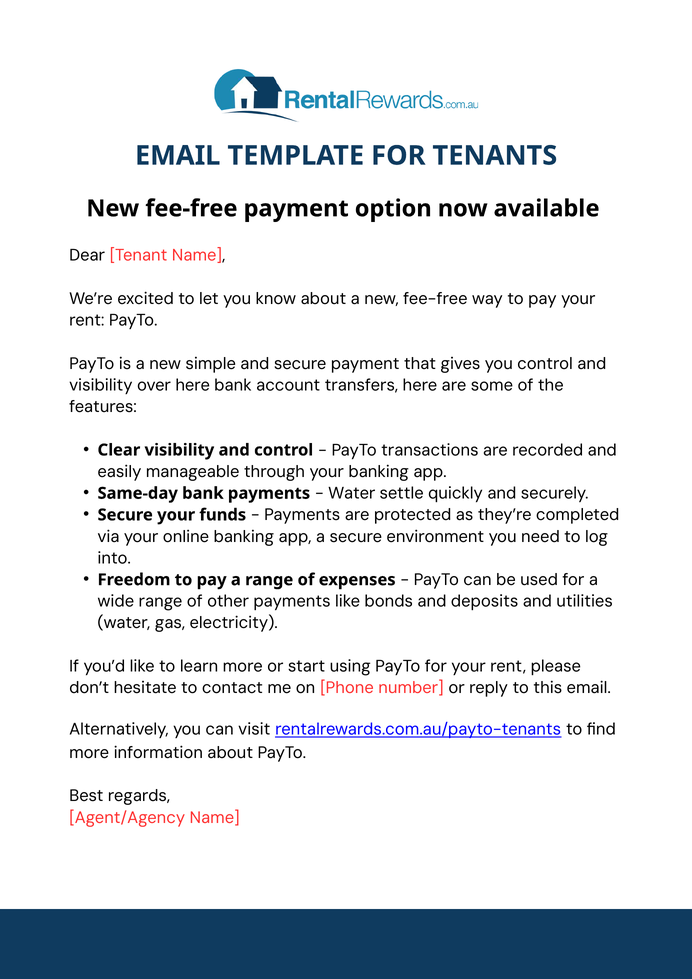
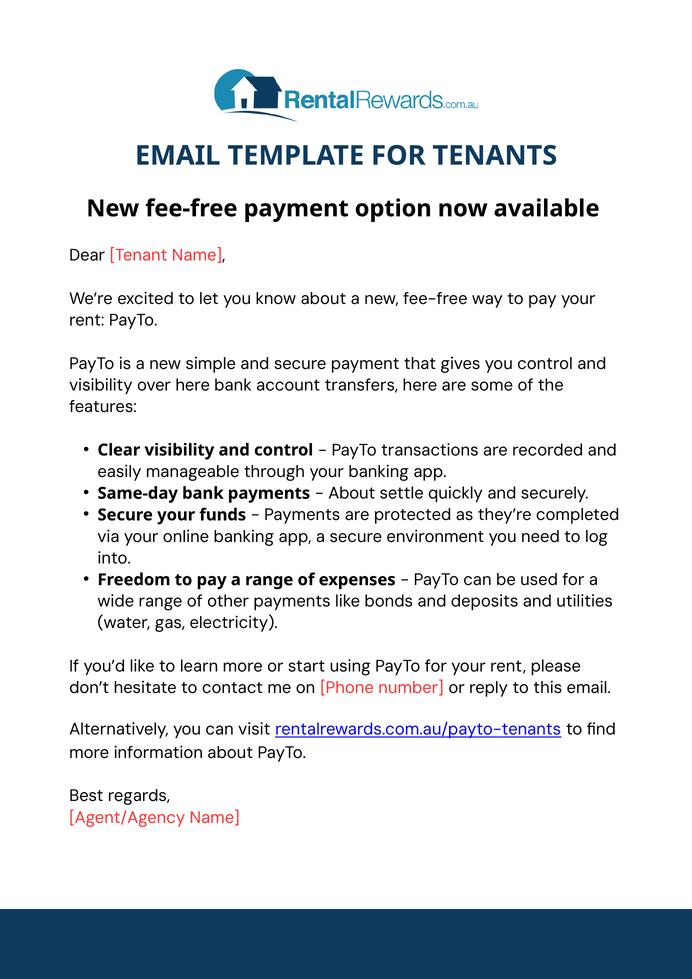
Water: Water -> About (352, 493)
